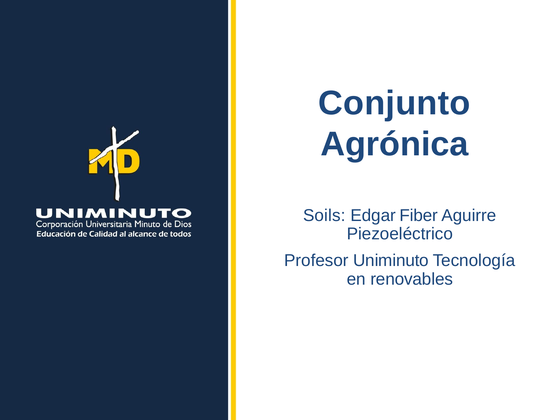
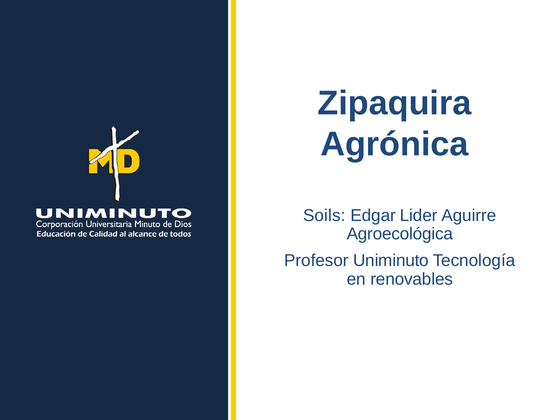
Conjunto: Conjunto -> Zipaquira (394, 103)
Fiber: Fiber -> Lider (419, 216)
Piezoeléctrico: Piezoeléctrico -> Agroecológica (400, 234)
